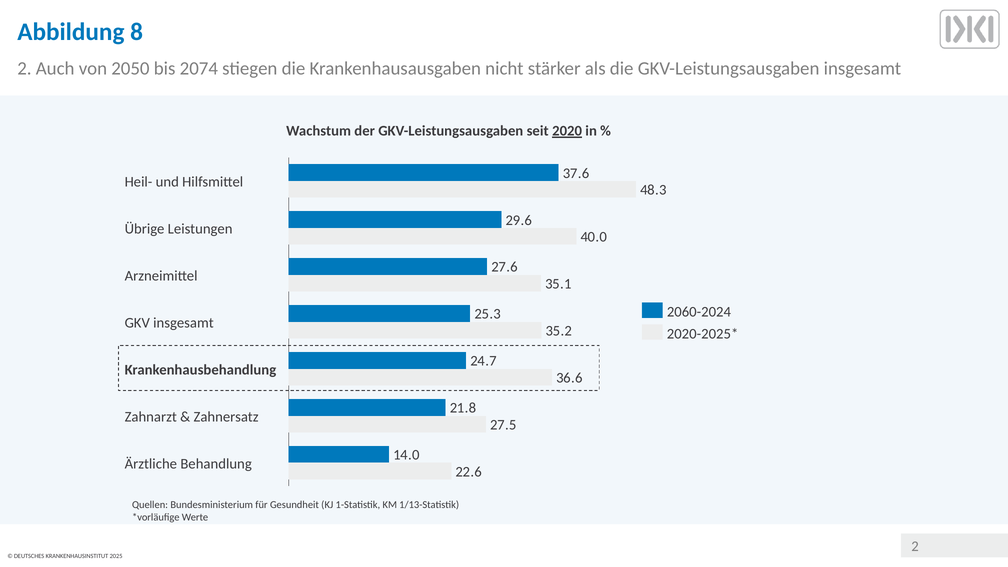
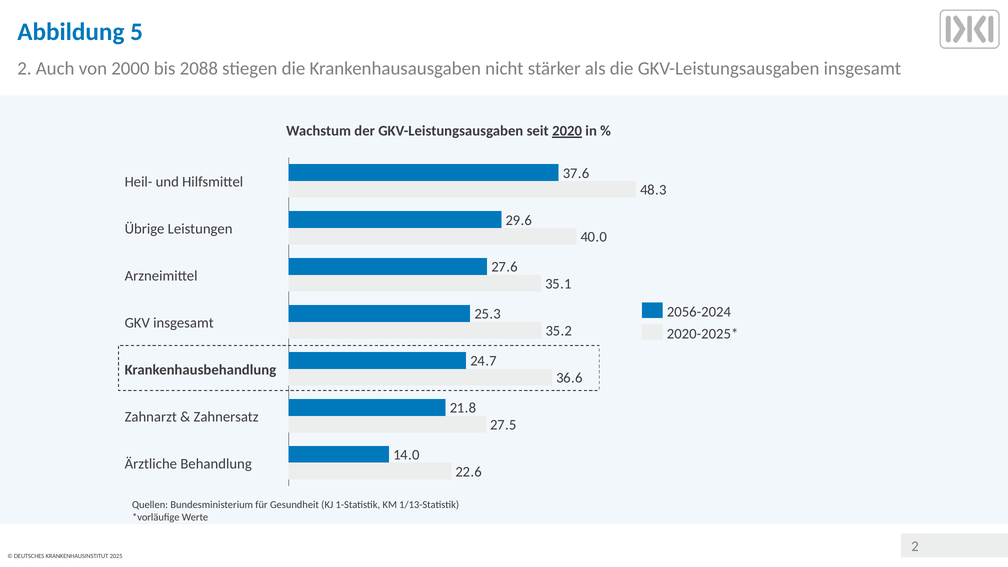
8: 8 -> 5 (137, 32)
2050: 2050 -> 2000 (130, 68)
2074: 2074 -> 2088 (199, 68)
2060-2024: 2060-2024 -> 2056-2024 (699, 312)
